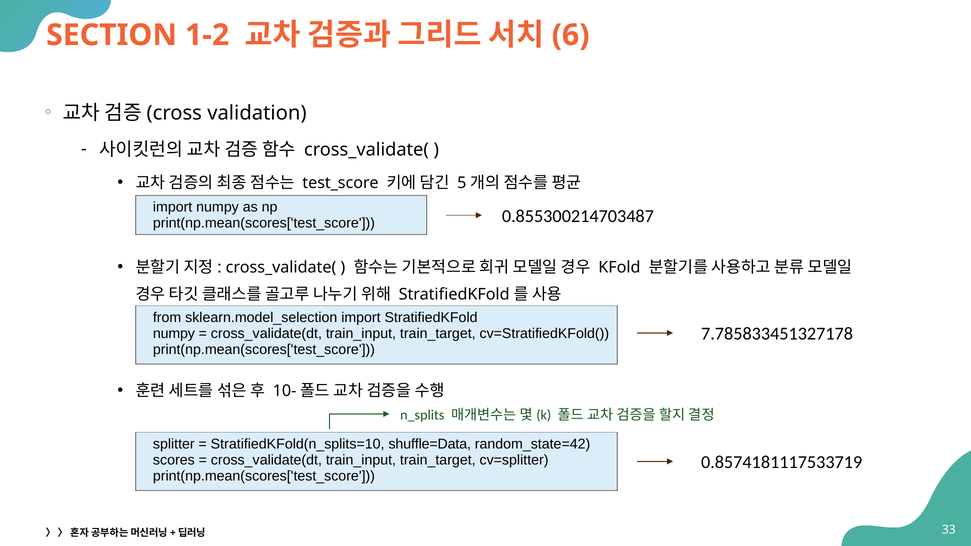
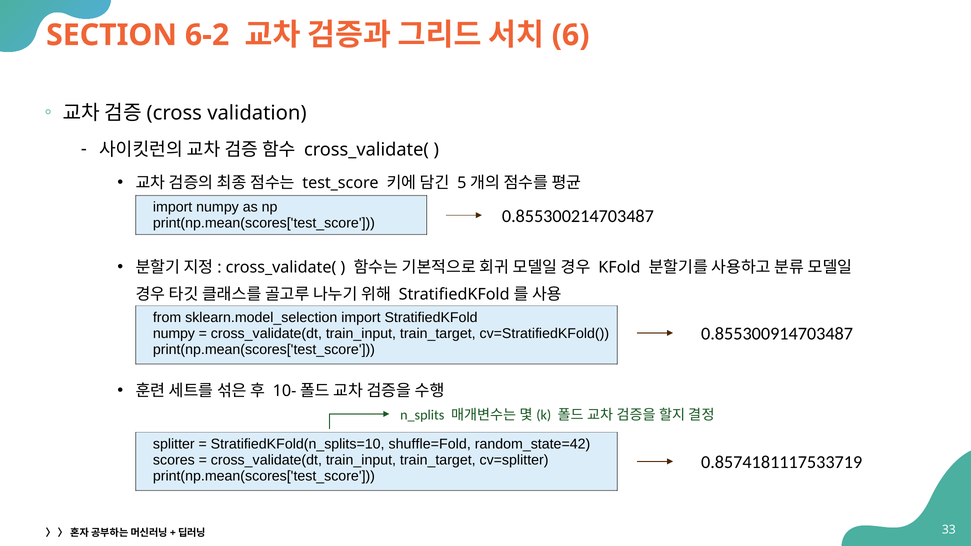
1-2: 1-2 -> 6-2 (207, 35)
7.785833451327178: 7.785833451327178 -> 0.855300914703487 (777, 334)
shuffle=Data: shuffle=Data -> shuffle=Fold (430, 444)
